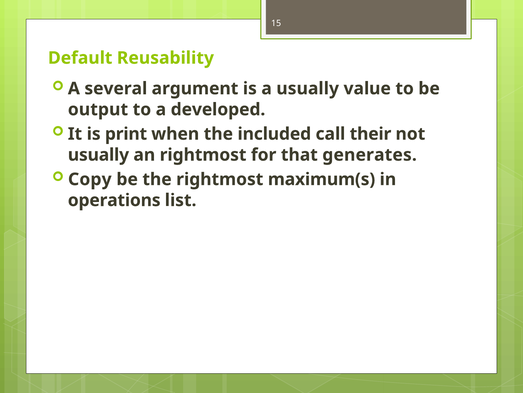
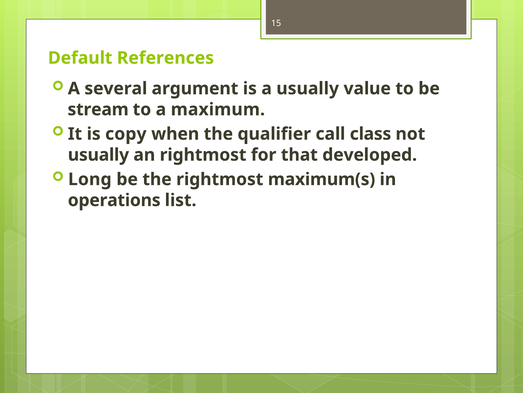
Reusability: Reusability -> References (165, 58)
output: output -> stream (98, 109)
developed: developed -> maximum (218, 109)
print: print -> copy (126, 134)
included: included -> qualifier (274, 134)
their: their -> class (371, 134)
generates: generates -> developed (370, 155)
Copy: Copy -> Long (90, 179)
